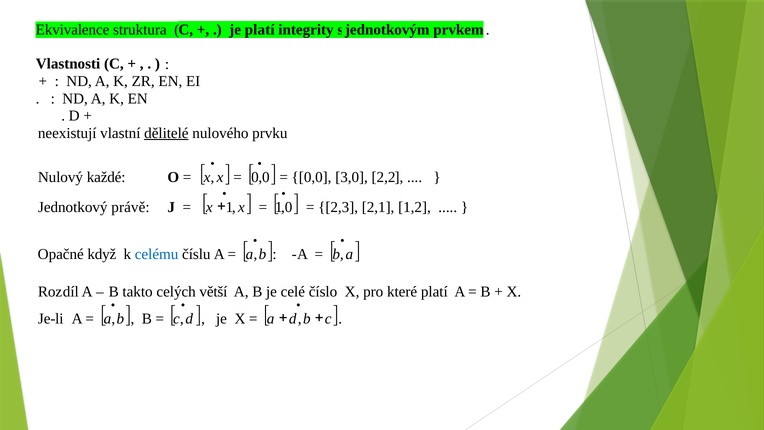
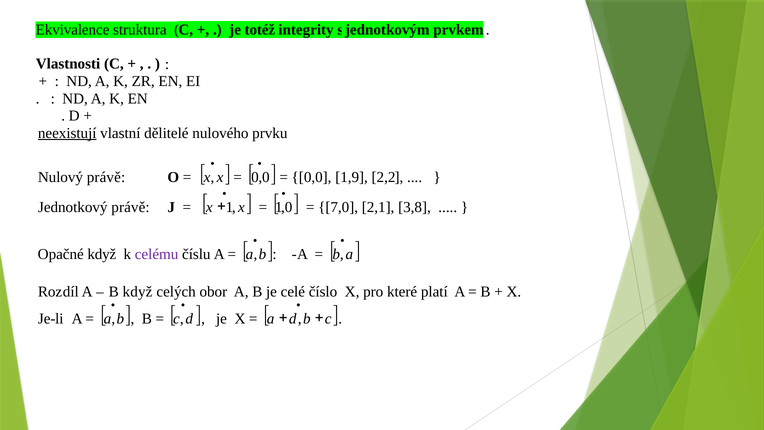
je platí: platí -> totéž (260, 30)
neexistují underline: none -> present (67, 133)
dělitelé underline: present -> none (166, 133)
každé: každé -> právě (106, 177)
3,0: 3,0 -> 1,9 (352, 177)
2,3: 2,3 -> 7,0 (338, 207)
1,2: 1,2 -> 3,8 (414, 207)
celému colour: blue -> purple (157, 254)
B takto: takto -> když (137, 292)
větší: větší -> obor (213, 292)
